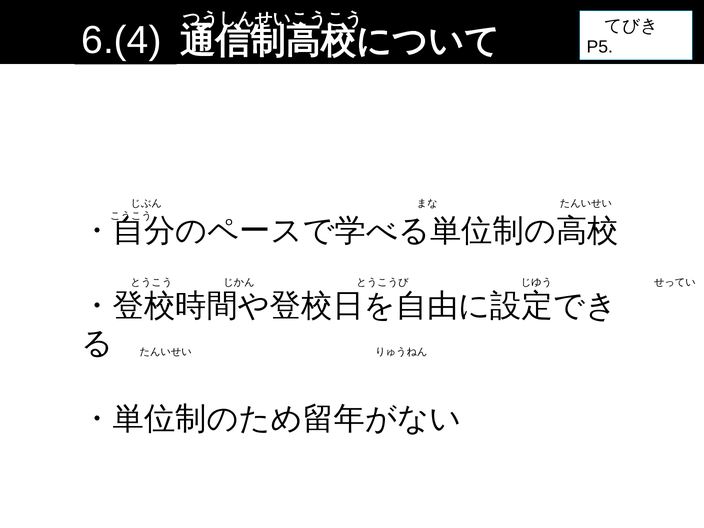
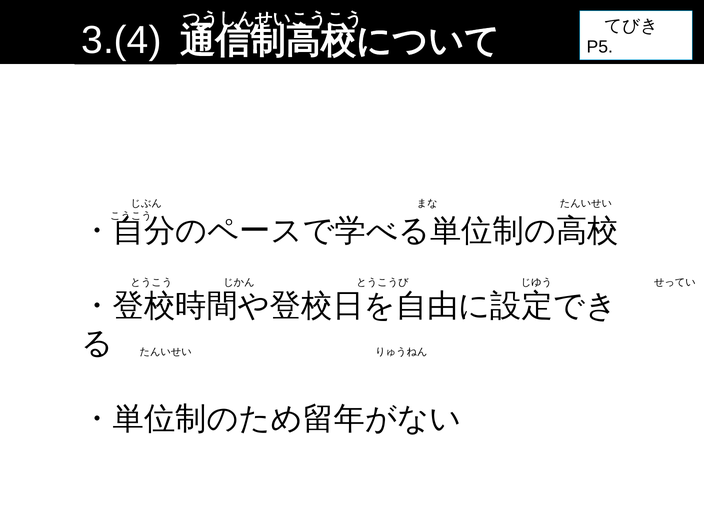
6.(4: 6.(4 -> 3.(4 (122, 40)
